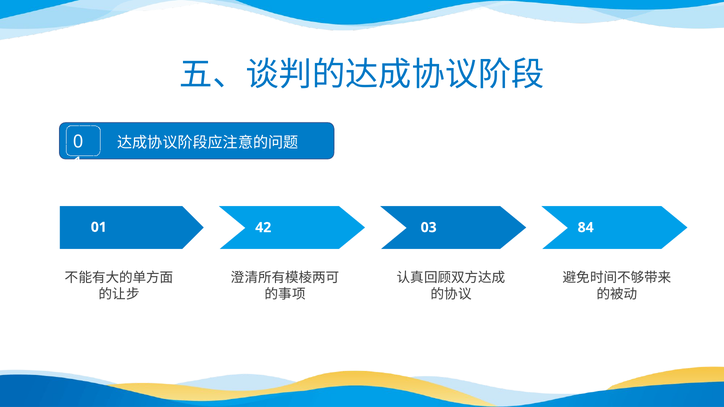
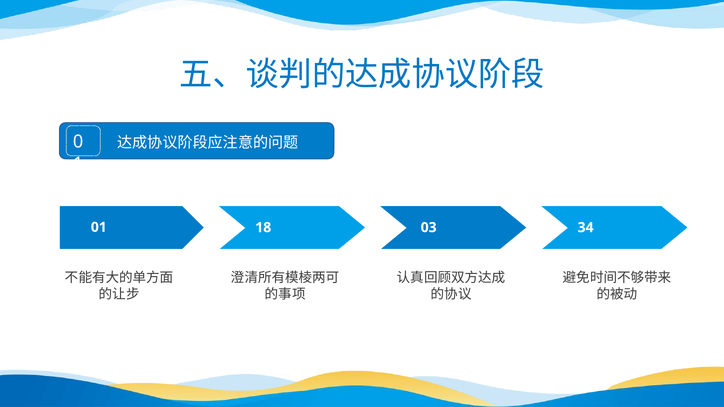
42: 42 -> 18 (263, 228)
84: 84 -> 34 (586, 228)
